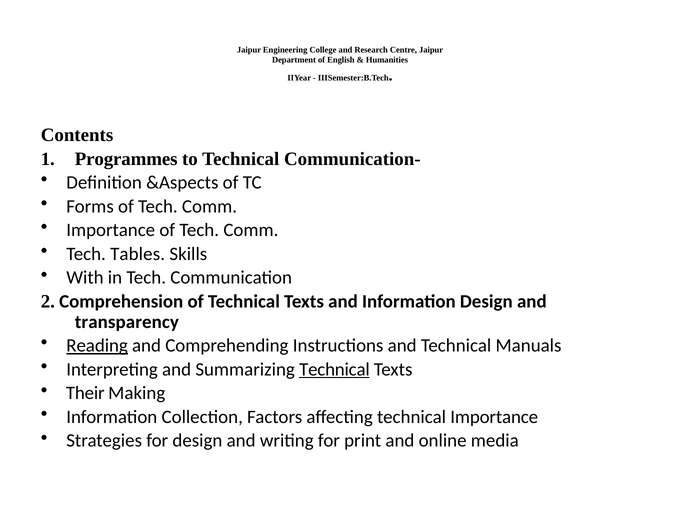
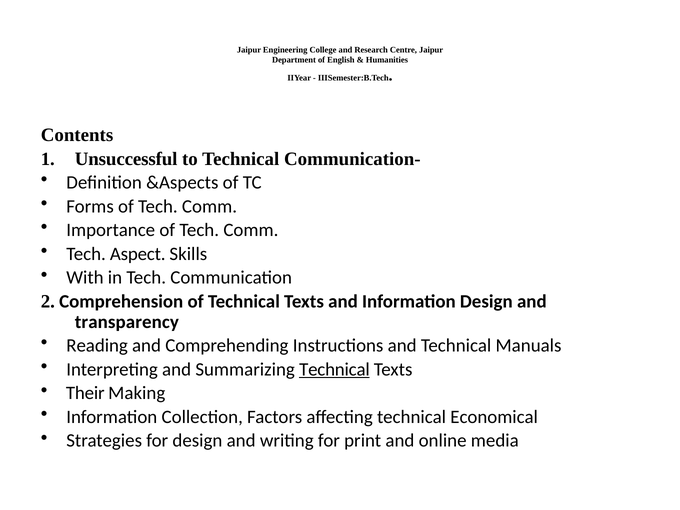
Programmes: Programmes -> Unsuccessful (126, 159)
Tables: Tables -> Aspect (138, 254)
Reading underline: present -> none (97, 346)
technical Importance: Importance -> Economical (494, 417)
